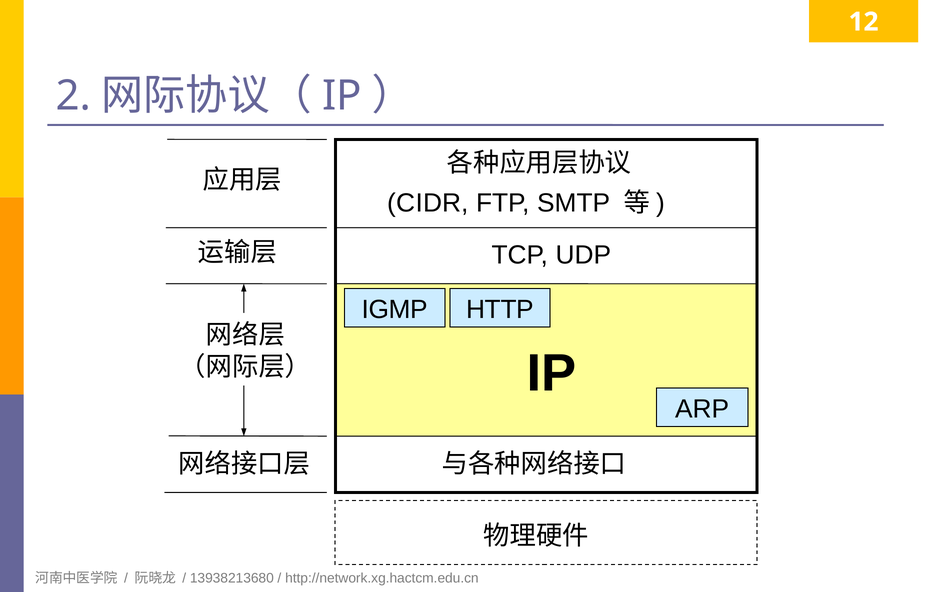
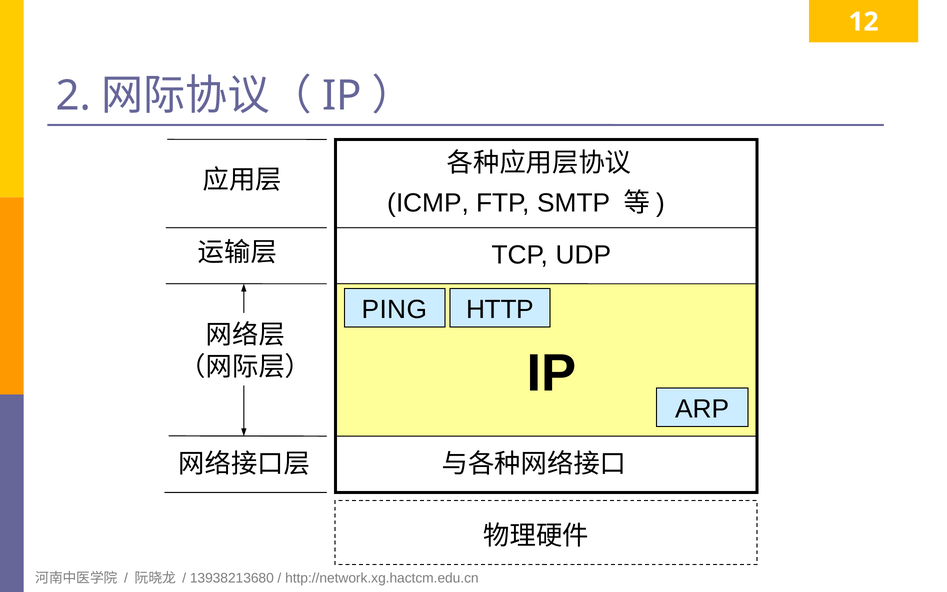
CIDR: CIDR -> ICMP (428, 203)
IGMP: IGMP -> PING (394, 310)
